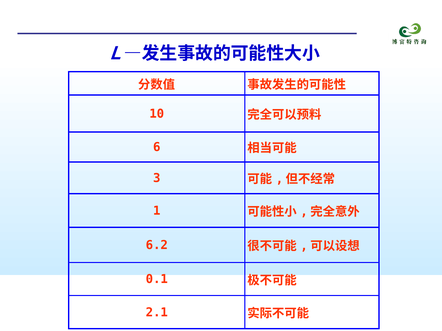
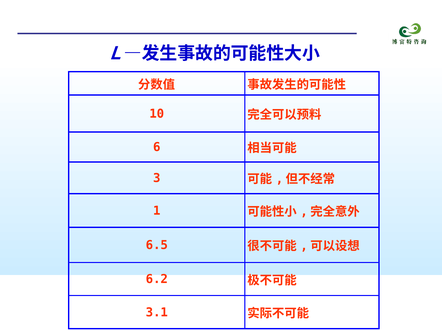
6.2: 6.2 -> 6.5 (157, 246)
0.1: 0.1 -> 6.2 (157, 280)
2.1: 2.1 -> 3.1 (157, 313)
